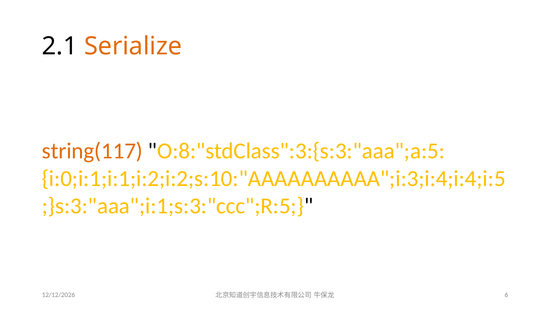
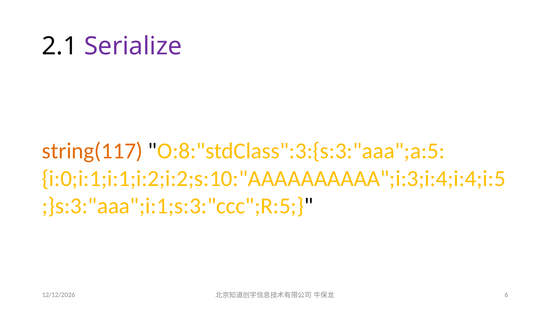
Serialize colour: orange -> purple (133, 46)
